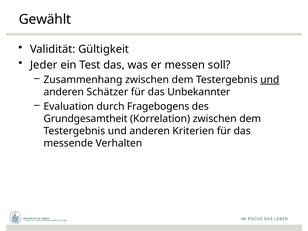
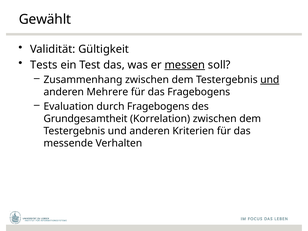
Jeder: Jeder -> Tests (44, 65)
messen underline: none -> present (185, 65)
Schätzer: Schätzer -> Mehrere (107, 92)
das Unbekannter: Unbekannter -> Fragebogens (199, 92)
